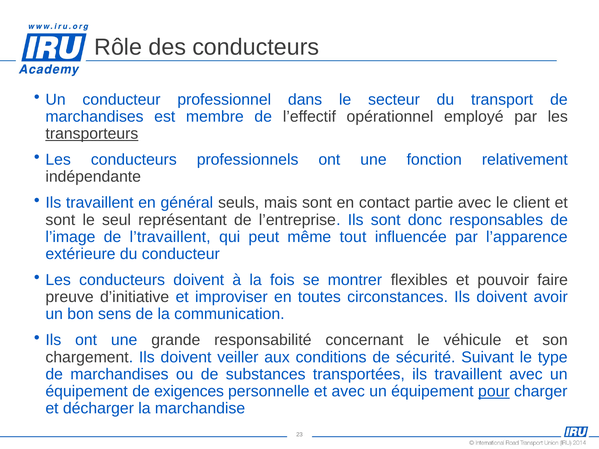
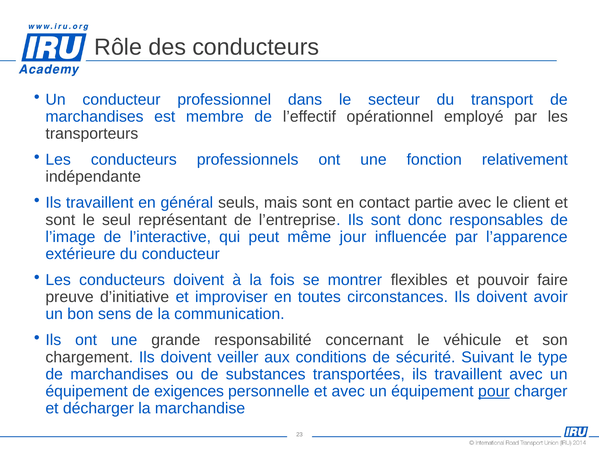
transporteurs underline: present -> none (92, 134)
l’travaillent: l’travaillent -> l’interactive (170, 237)
tout: tout -> jour (353, 237)
